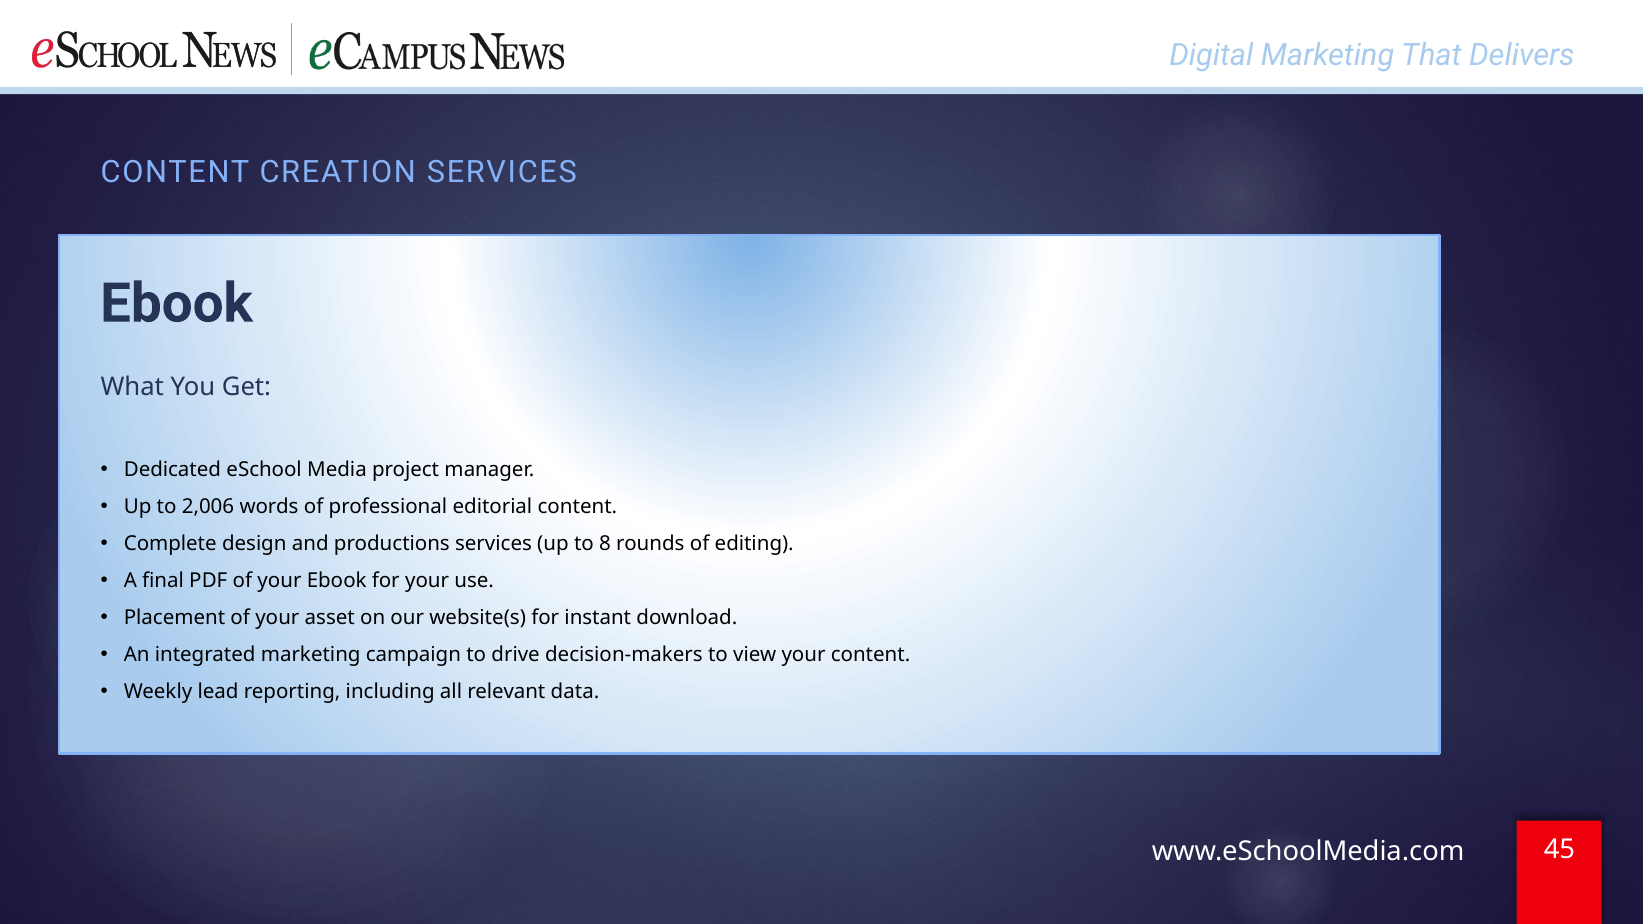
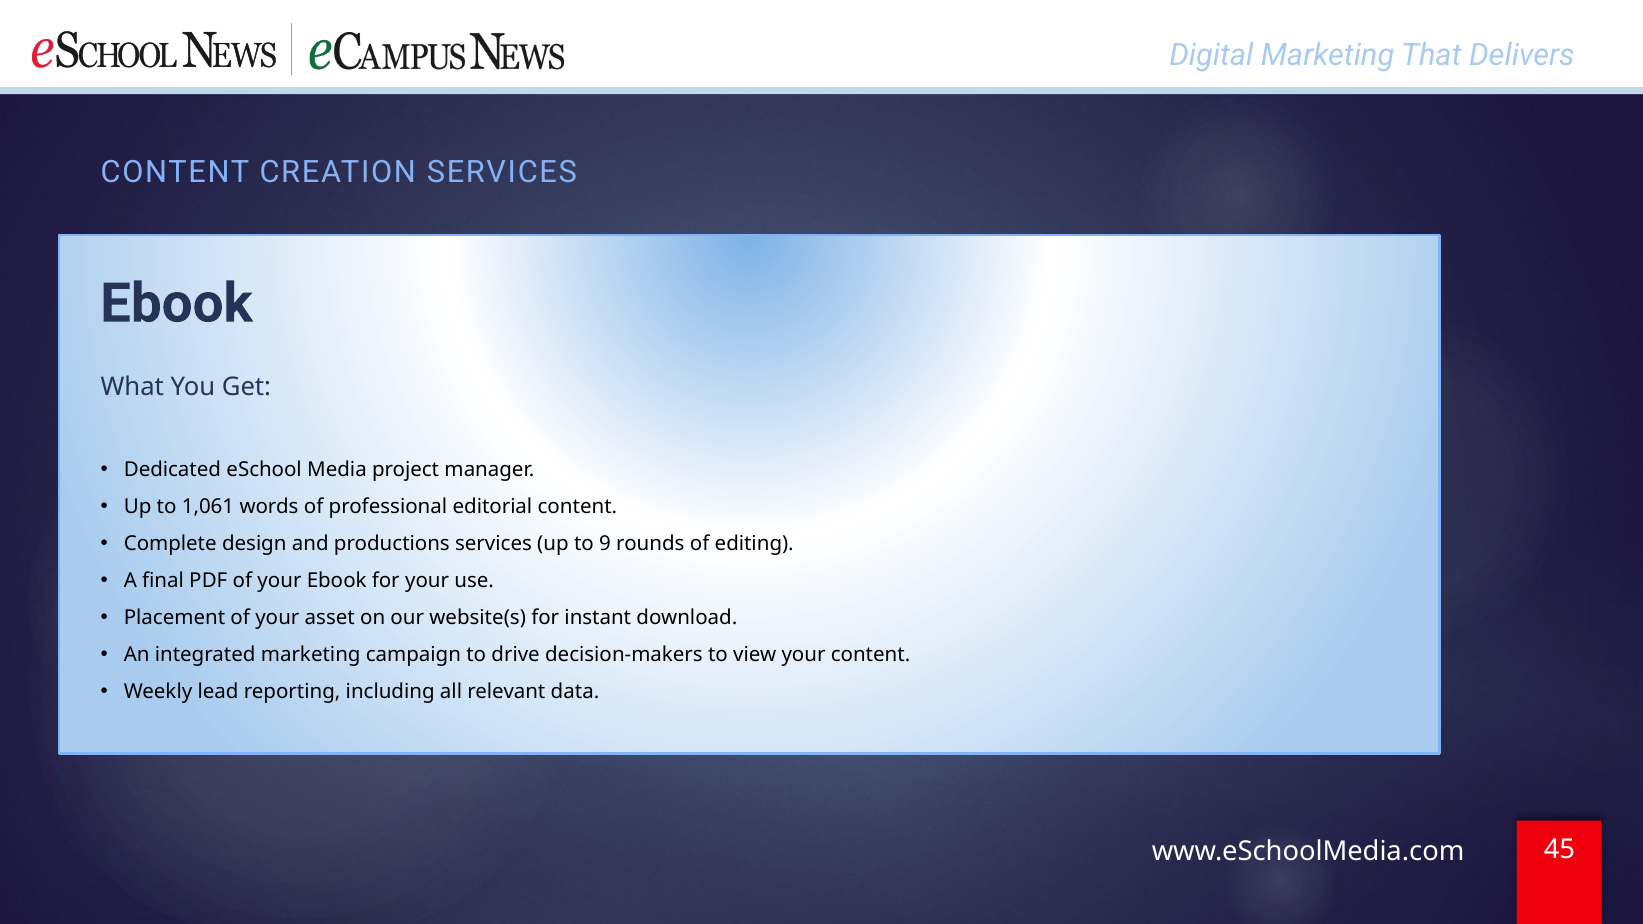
2,006: 2,006 -> 1,061 (208, 507)
8: 8 -> 9 (605, 544)
